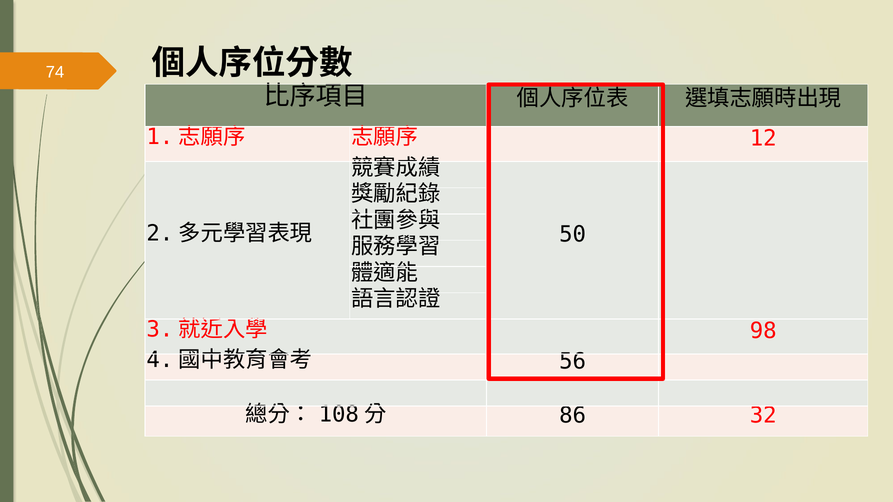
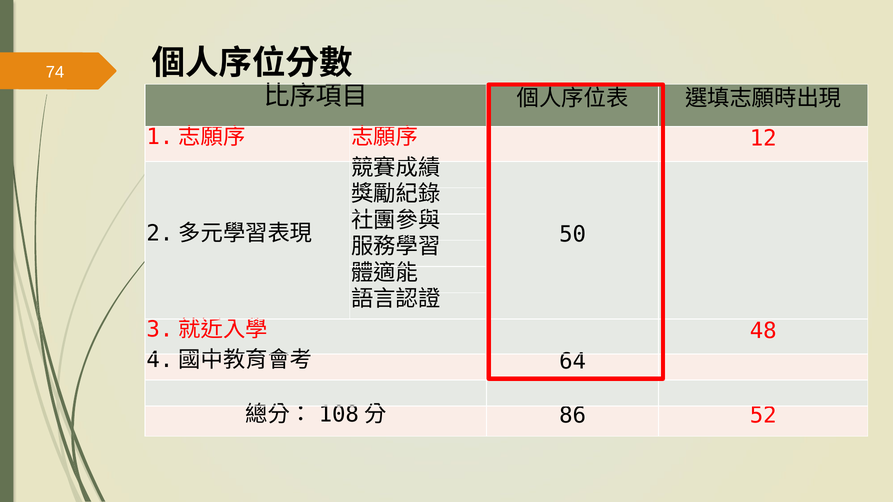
98: 98 -> 48 (763, 331)
56: 56 -> 64 (573, 361)
32: 32 -> 52 (763, 416)
